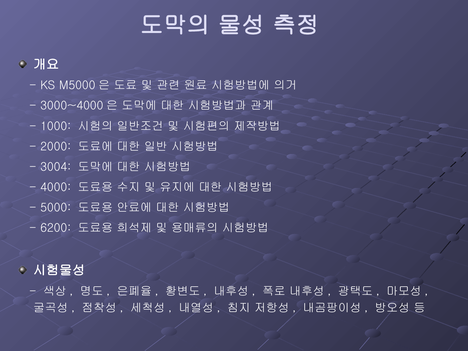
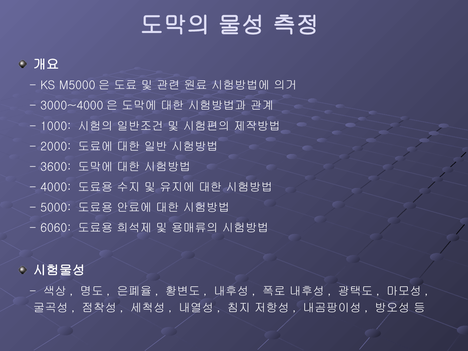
3004: 3004 -> 3600 (56, 167)
6200: 6200 -> 6060 (56, 228)
